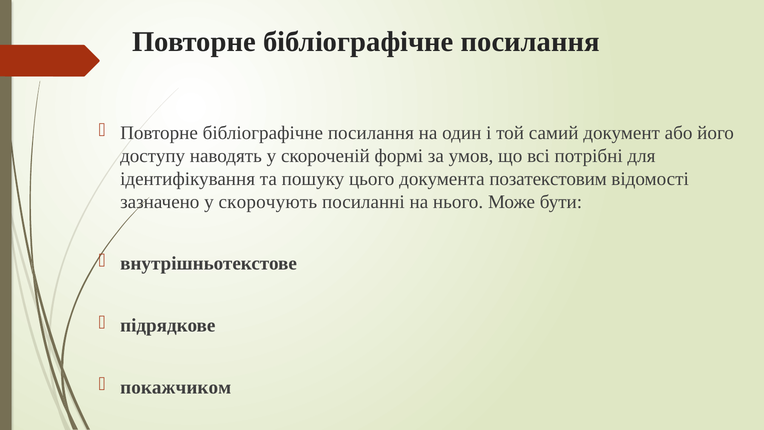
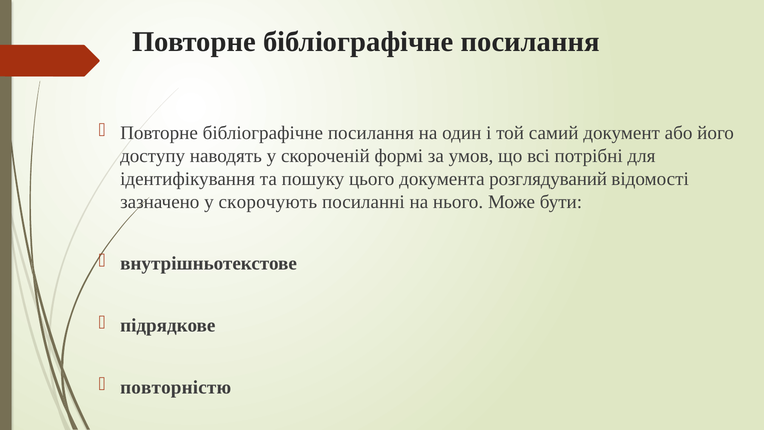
позатекстовим: позатекстовим -> розглядуваний (548, 179)
покажчиком: покажчиком -> повторністю (176, 387)
